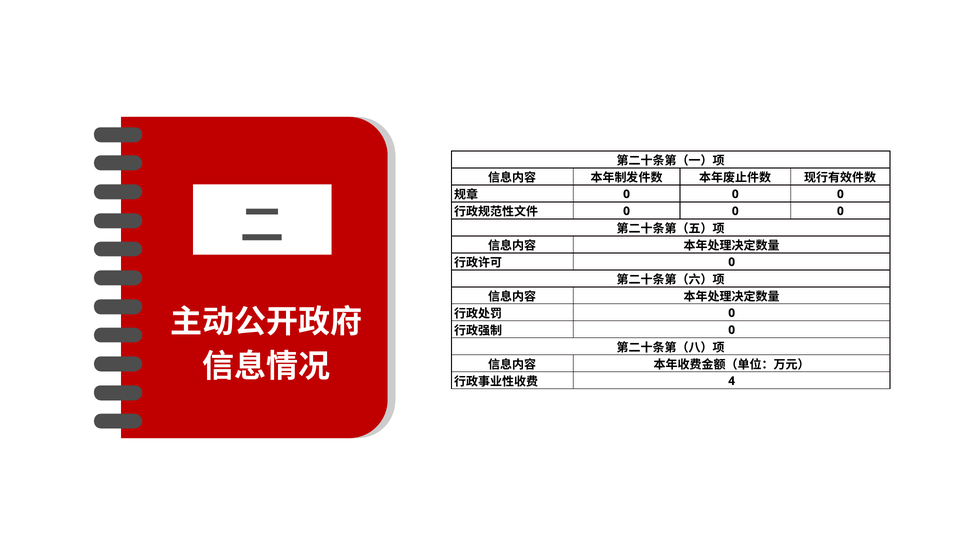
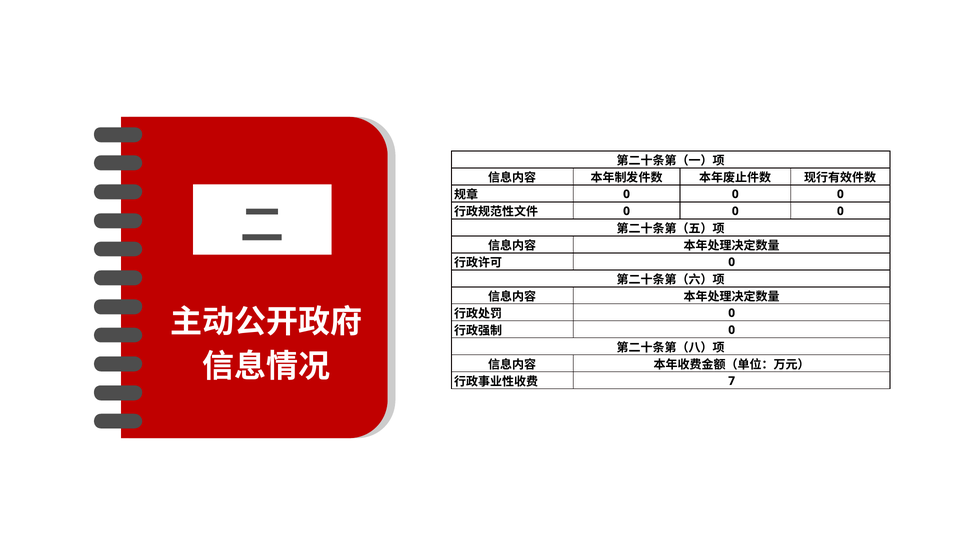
4: 4 -> 7 (732, 381)
